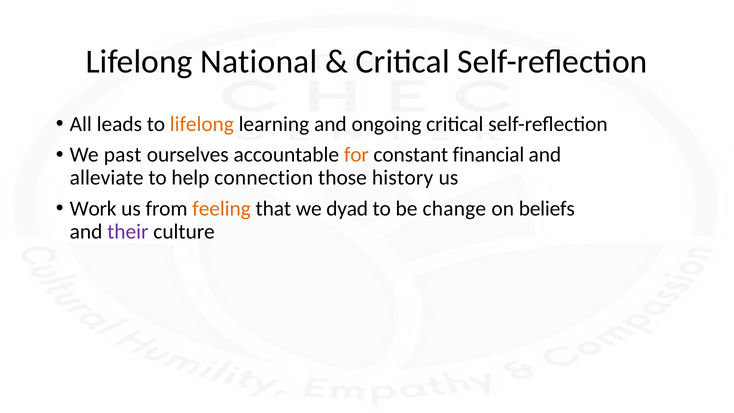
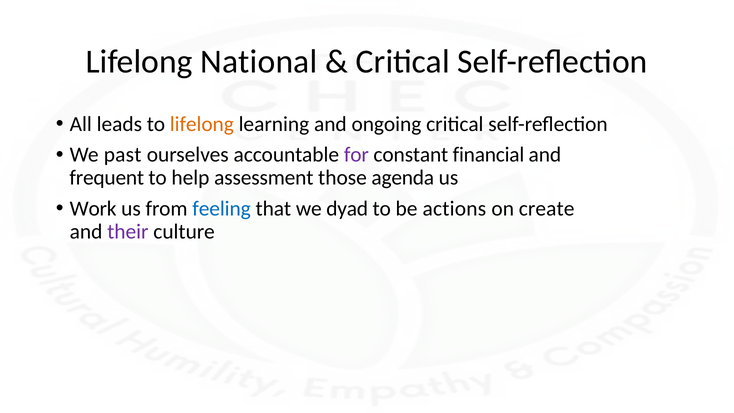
for colour: orange -> purple (356, 155)
alleviate: alleviate -> frequent (107, 178)
connection: connection -> assessment (264, 178)
history: history -> agenda (403, 178)
feeling colour: orange -> blue (222, 209)
change: change -> actions (454, 209)
beliefs: beliefs -> create (547, 209)
